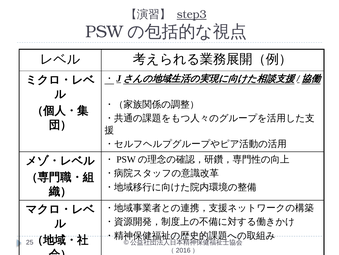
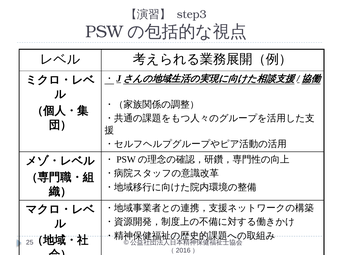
step3 underline: present -> none (192, 14)
